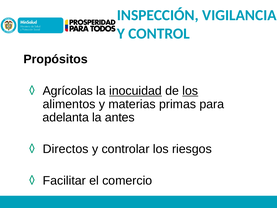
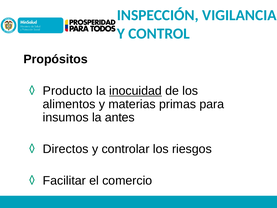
Agrícolas: Agrícolas -> Producto (68, 91)
los underline: present -> none (190, 91)
adelanta: adelanta -> insumos (66, 117)
